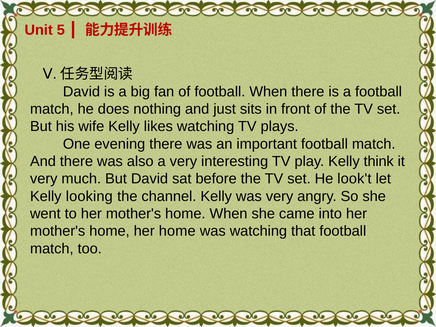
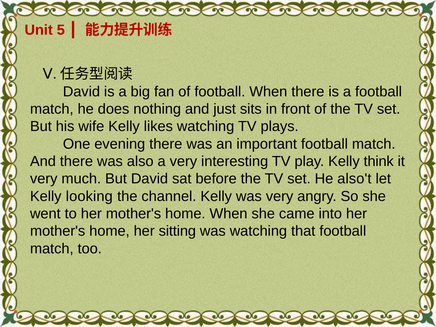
look't: look't -> also't (354, 179)
her home: home -> sitting (177, 231)
